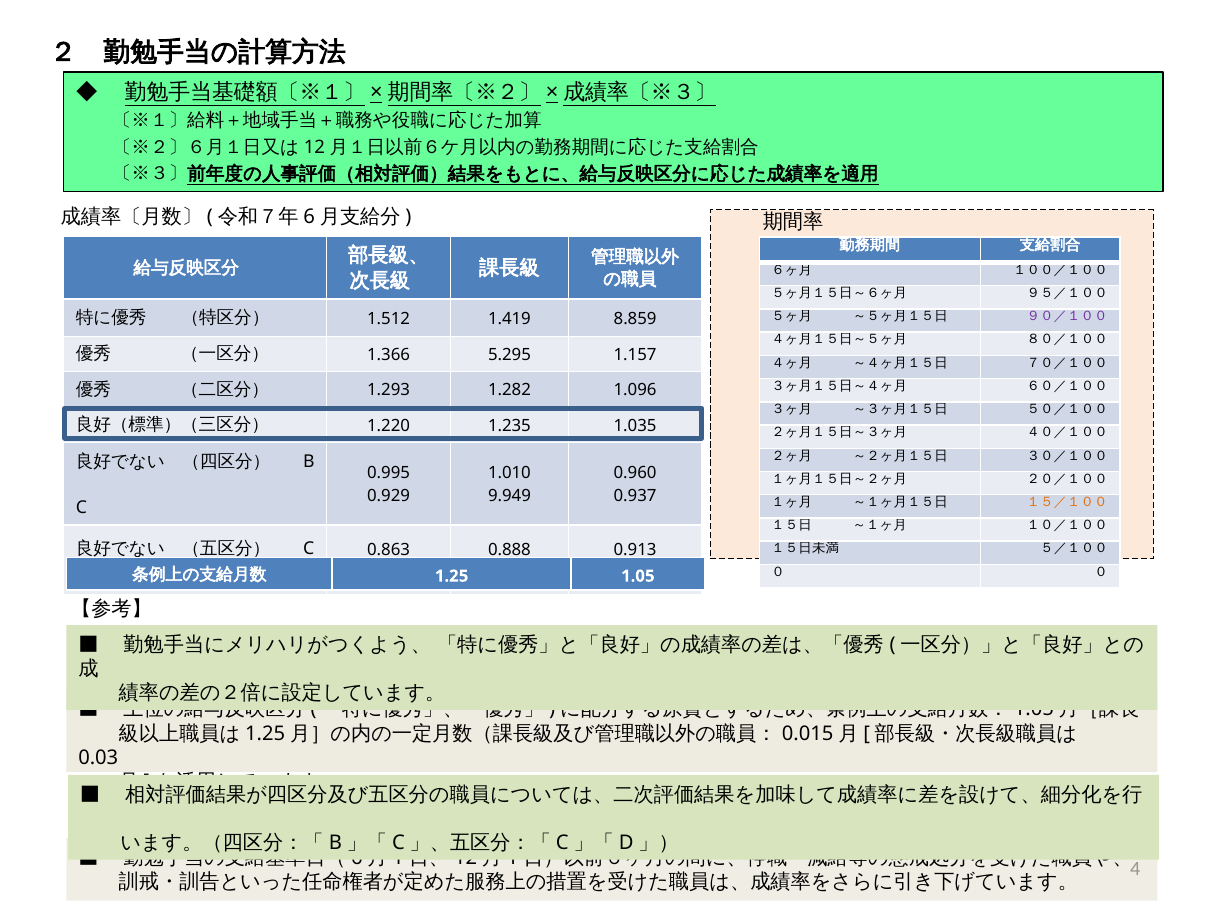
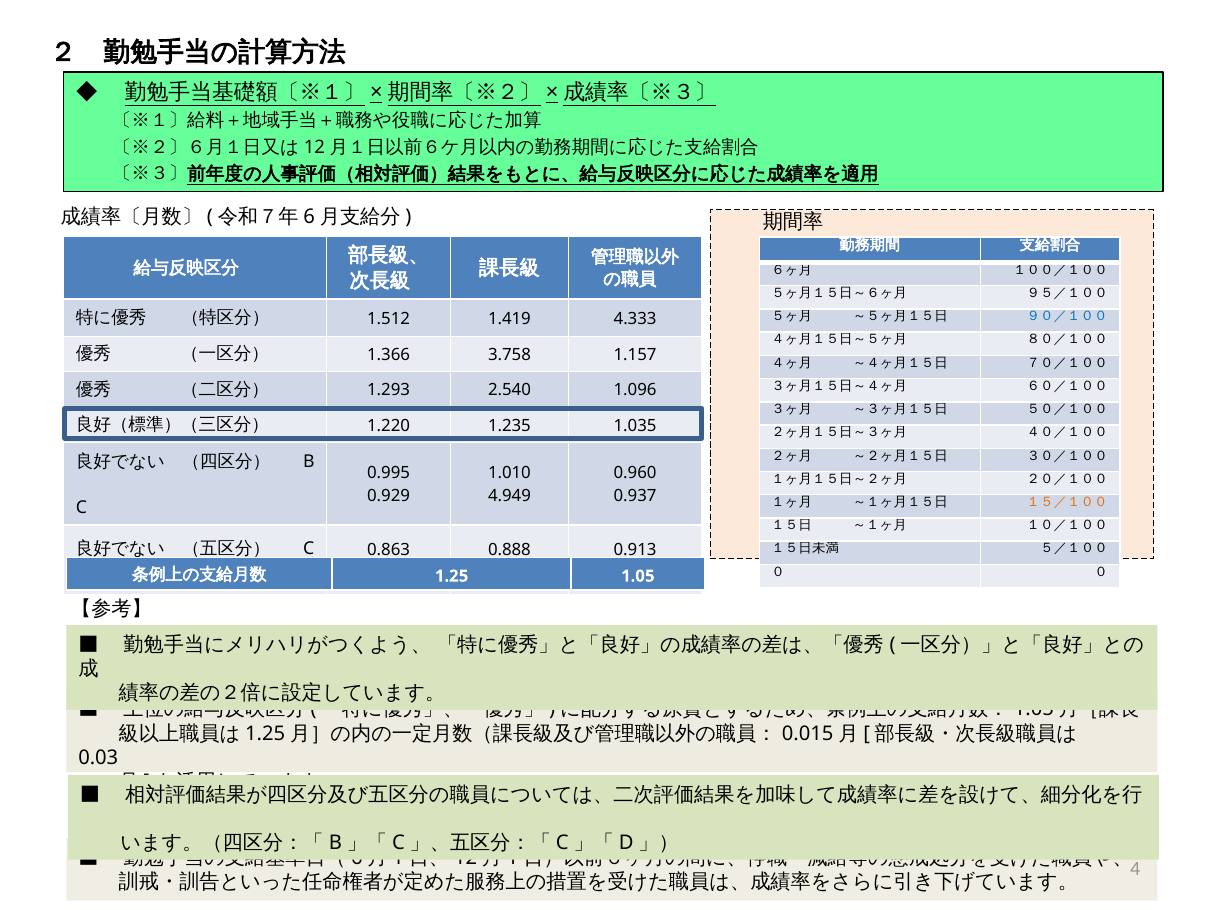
8.859: 8.859 -> 4.333 (635, 319)
９０／１００ colour: purple -> blue (1067, 316)
5.295: 5.295 -> 3.758 (509, 355)
1.282: 1.282 -> 2.540 (509, 390)
9.949: 9.949 -> 4.949 (509, 496)
